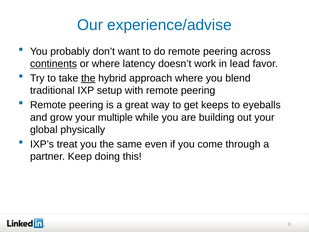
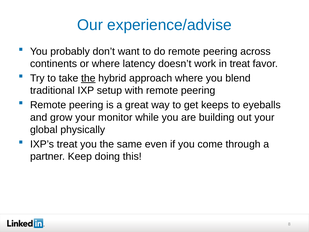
continents underline: present -> none (54, 64)
in lead: lead -> treat (240, 64)
multiple: multiple -> monitor (115, 117)
